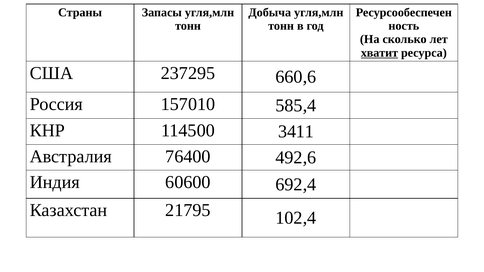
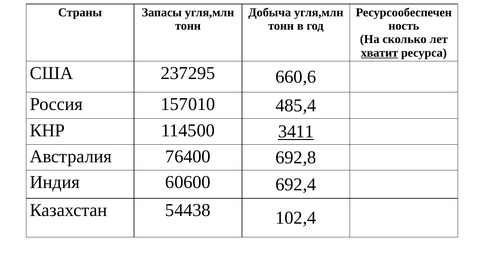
585,4: 585,4 -> 485,4 (296, 106)
3411 underline: none -> present (296, 132)
492,6: 492,6 -> 692,8 (296, 158)
21795: 21795 -> 54438 (188, 210)
